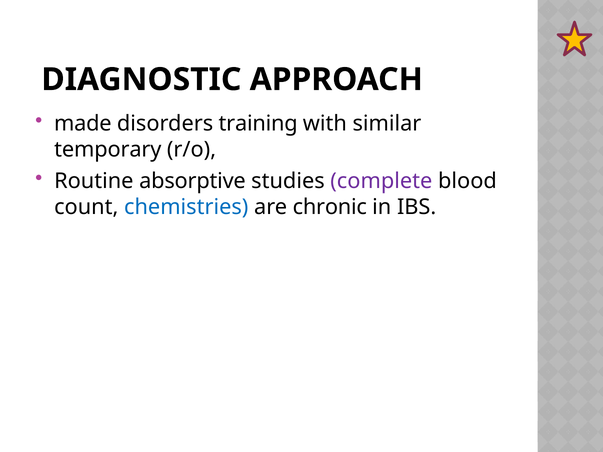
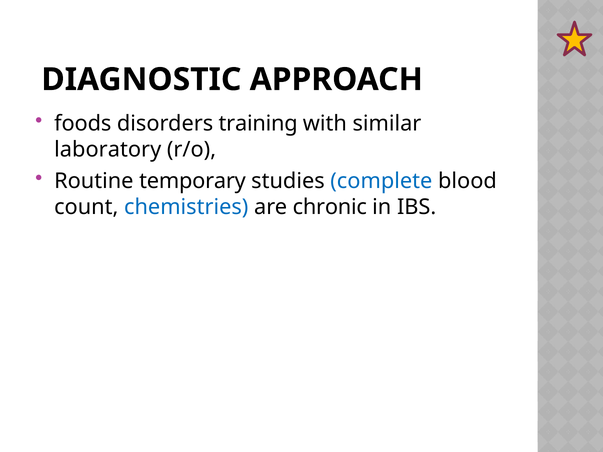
made: made -> foods (83, 124)
temporary: temporary -> laboratory (108, 150)
absorptive: absorptive -> temporary (192, 181)
complete colour: purple -> blue (381, 181)
